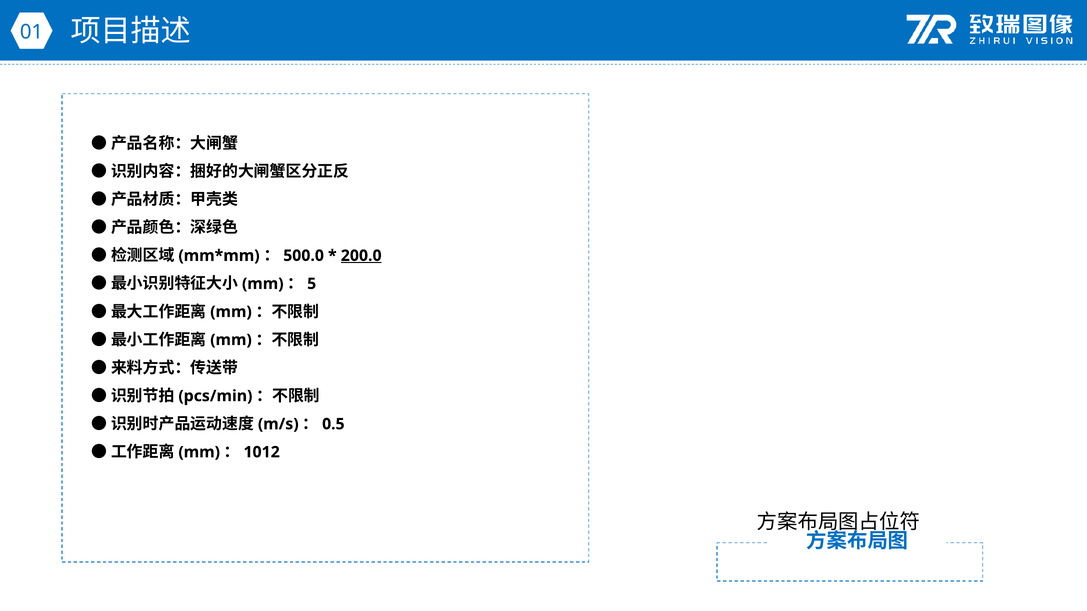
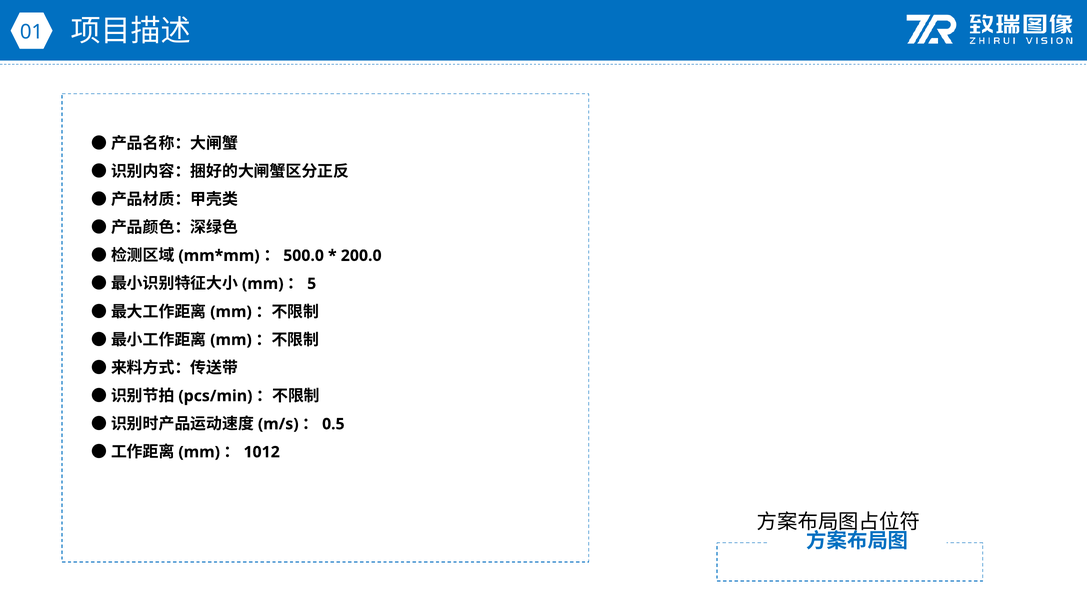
200.0 underline: present -> none (361, 256)
